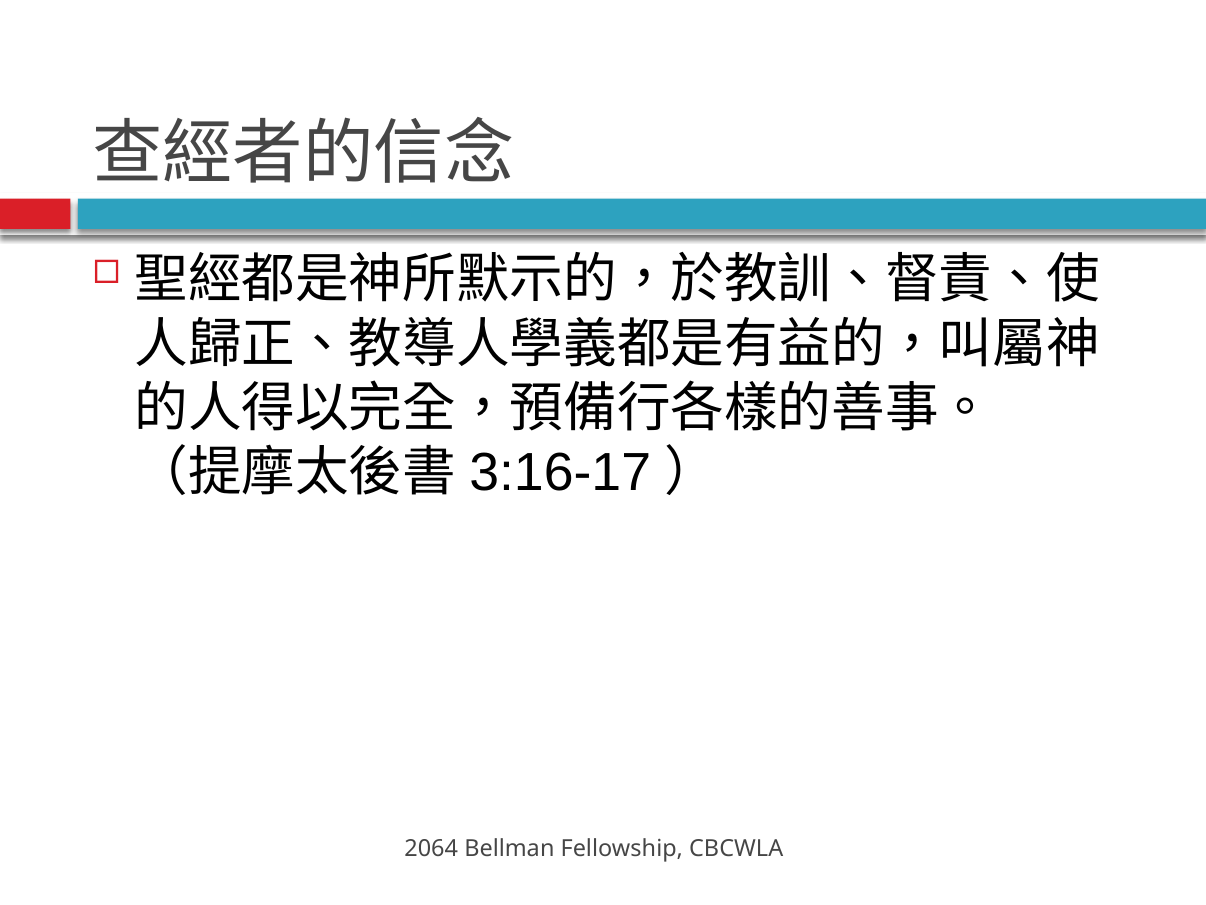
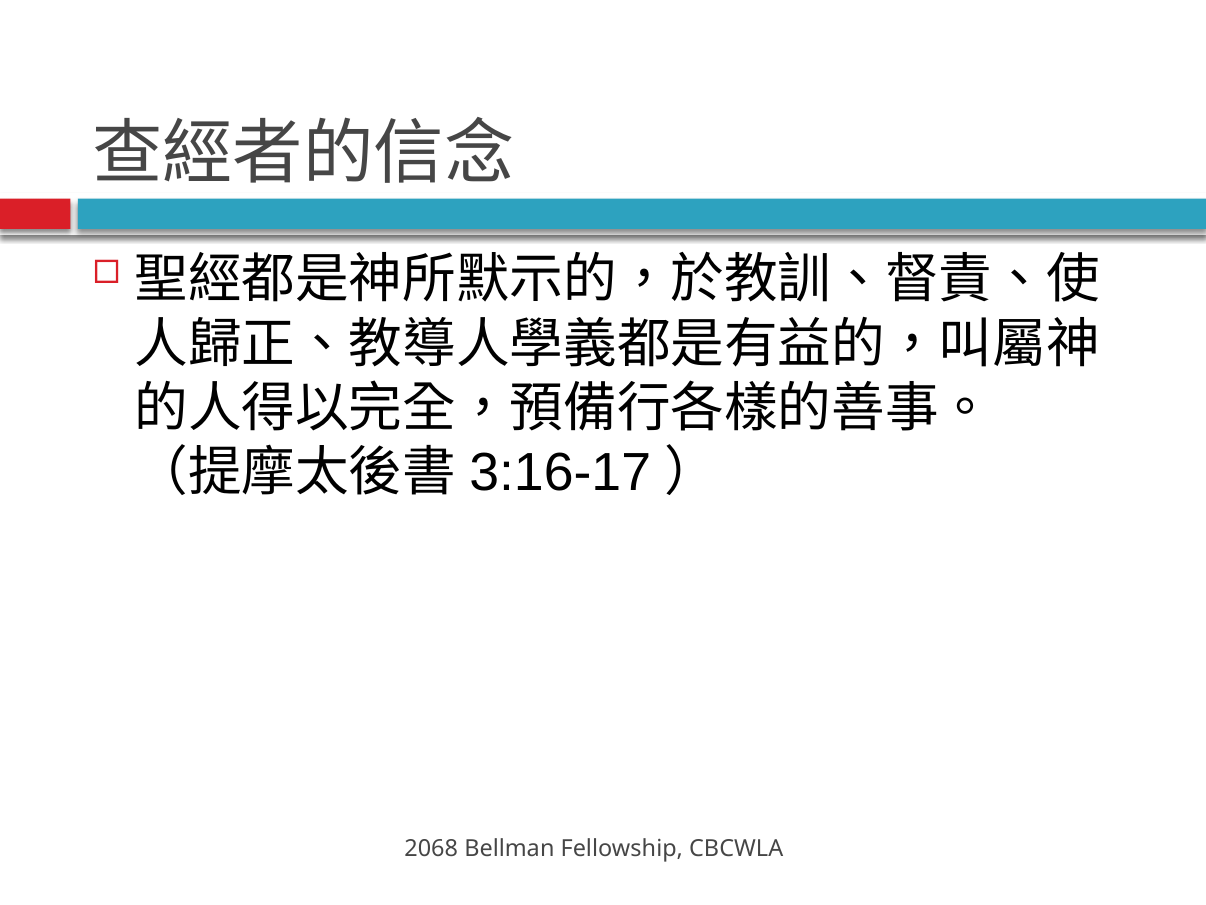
2064: 2064 -> 2068 (431, 848)
